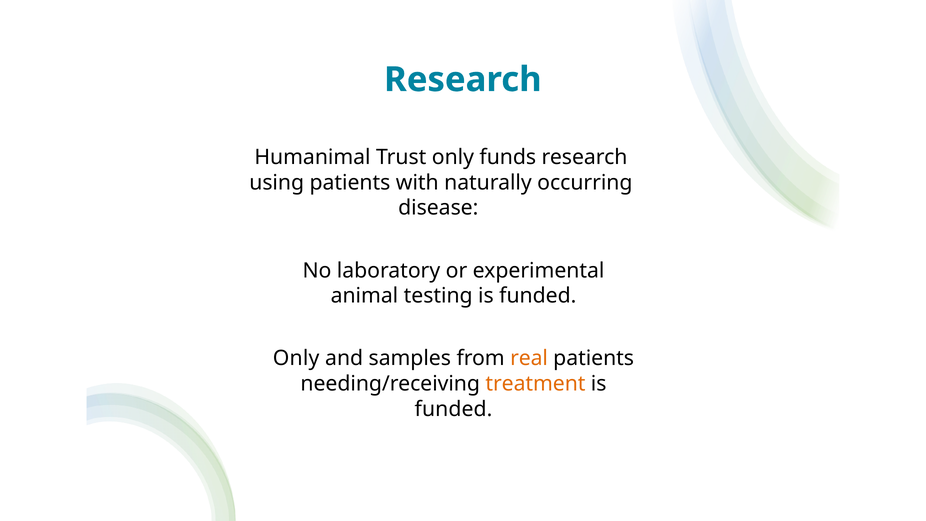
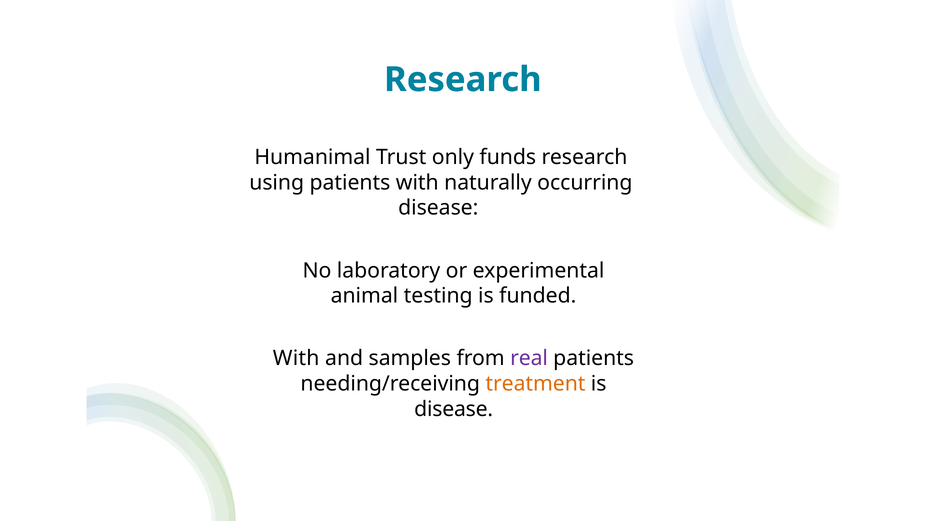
Only: Only -> With (296, 358)
real colour: orange -> purple (529, 358)
funded: funded -> disease (454, 409)
